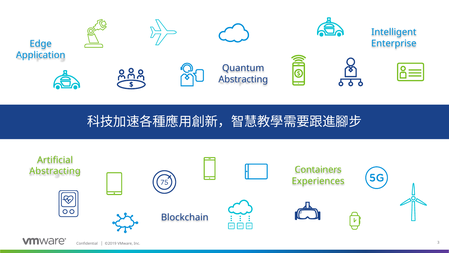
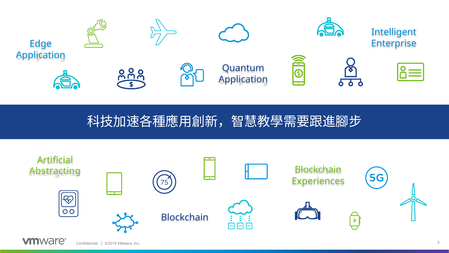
Abstracting: Abstracting -> Application (243, 79)
Containers: Containers -> Blockchain (318, 170)
